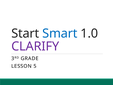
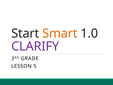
Smart colour: blue -> orange (60, 33)
